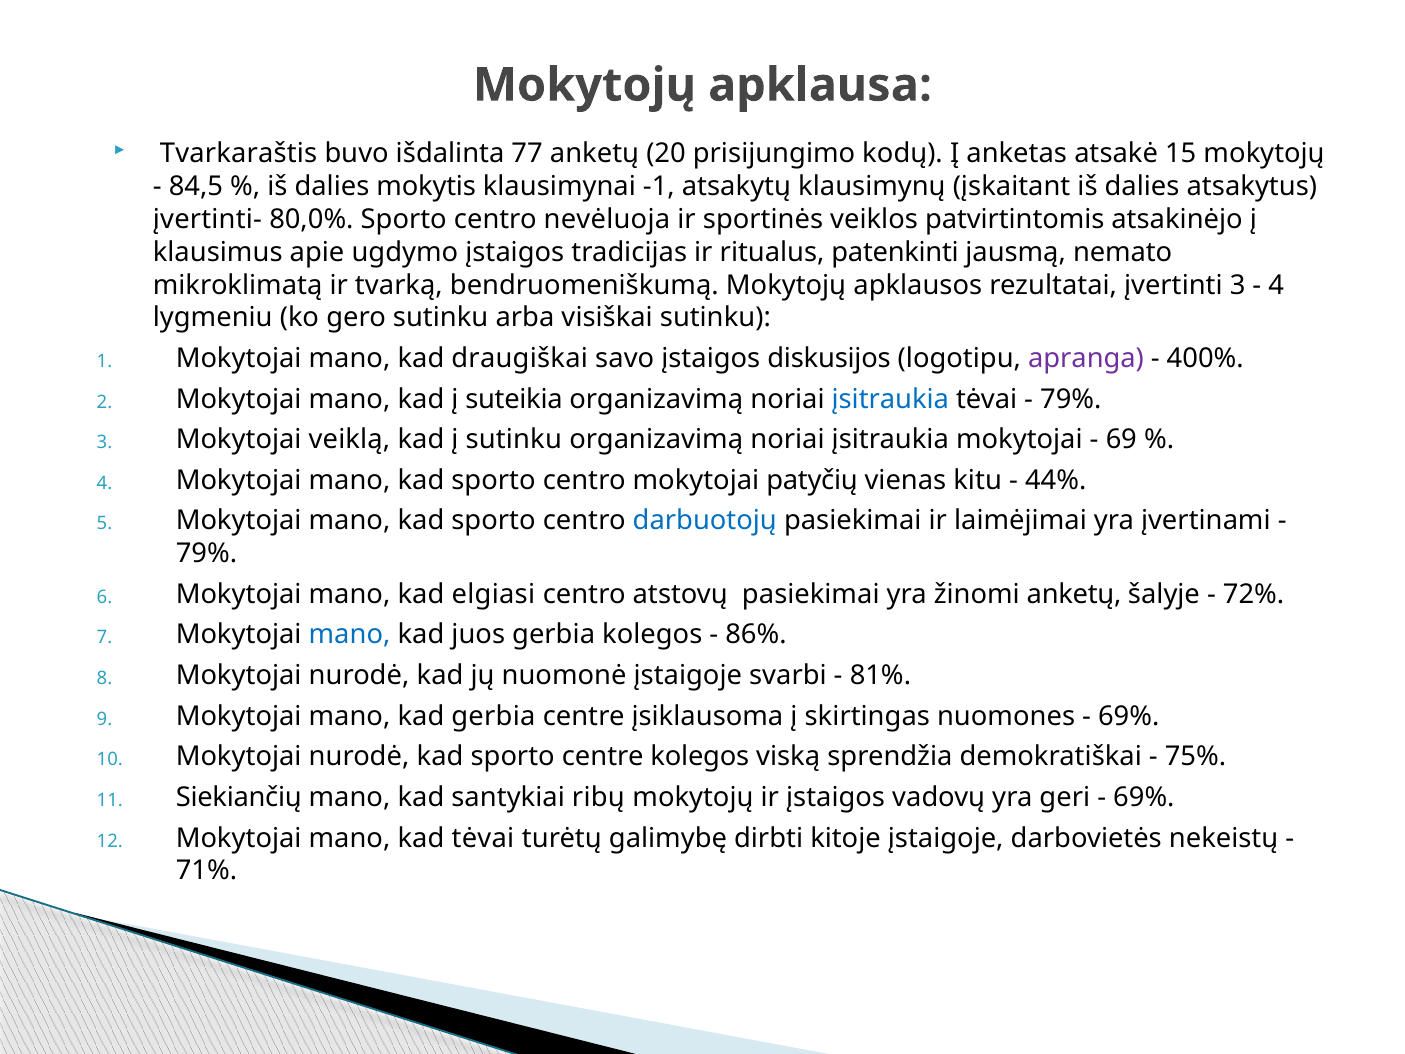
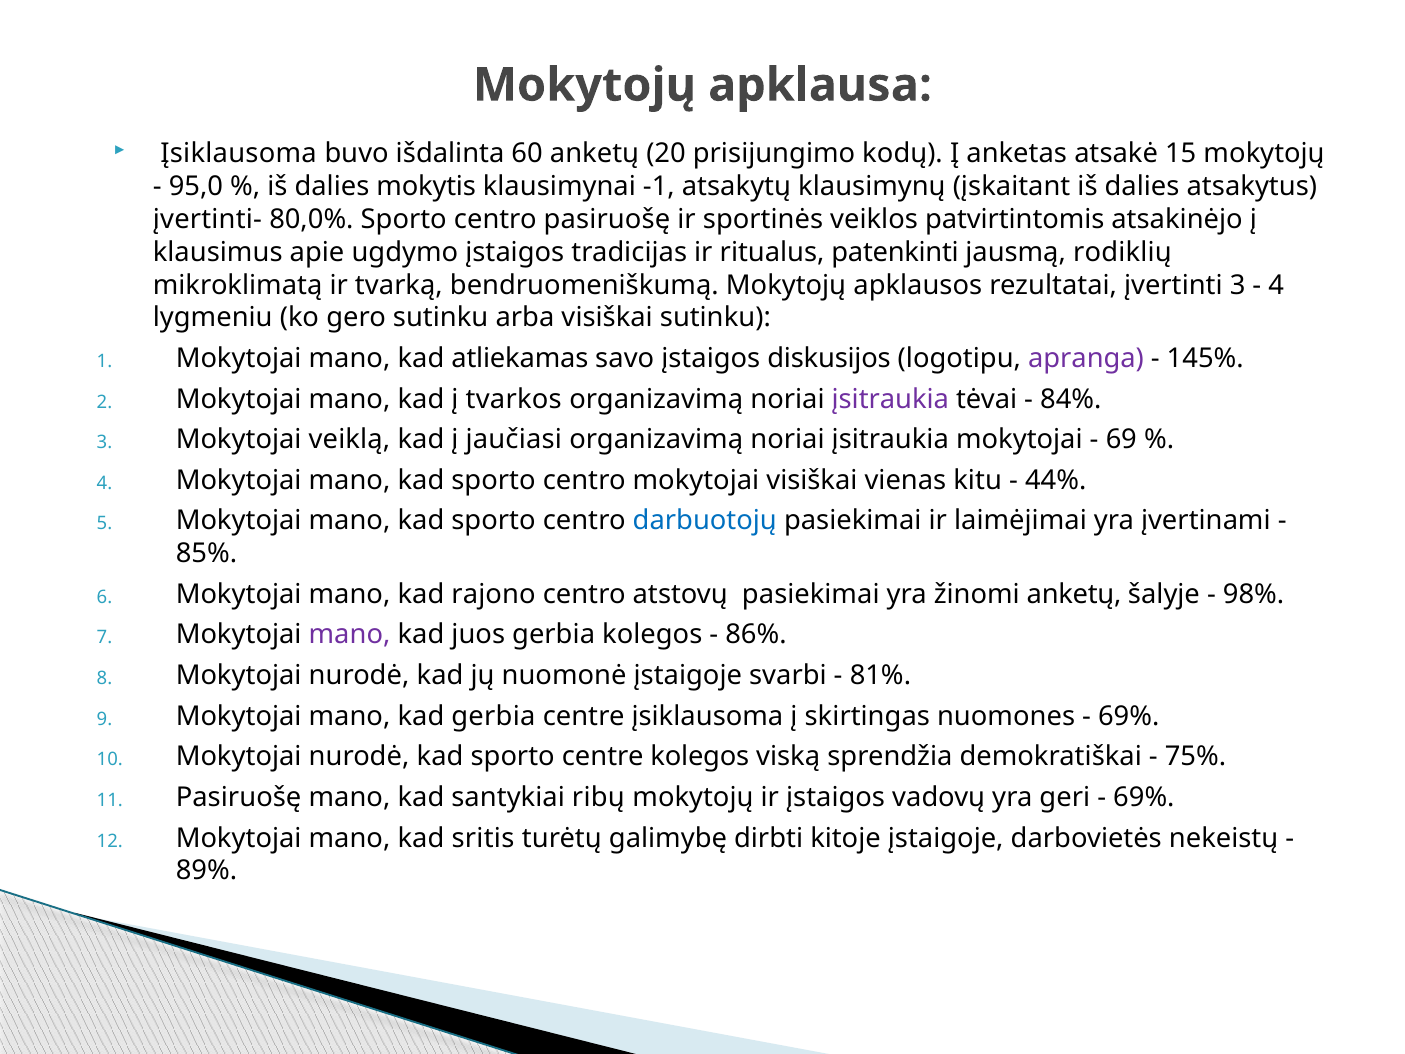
Tvarkaraštis: Tvarkaraštis -> Įsiklausoma (239, 154)
77: 77 -> 60 (527, 154)
84,5: 84,5 -> 95,0 (196, 187)
centro nevėluoja: nevėluoja -> pasiruošę (607, 219)
nemato: nemato -> rodiklių (1122, 252)
draugiškai: draugiškai -> atliekamas (520, 358)
400%: 400% -> 145% (1205, 358)
suteikia: suteikia -> tvarkos (514, 399)
įsitraukia colour: blue -> purple (890, 399)
79%: 79% -> 84% (1071, 399)
į sutinku: sutinku -> jaučiasi (514, 440)
mokytojai patyčių: patyčių -> visiškai (812, 480)
79%: 79% -> 85% (206, 554)
elgiasi: elgiasi -> rajono (494, 594)
72%: 72% -> 98% (1254, 594)
mano colour: blue -> purple (350, 635)
Siekiančių: Siekiančių -> Pasiruošę (239, 797)
kad tėvai: tėvai -> sritis (483, 838)
71%: 71% -> 89% (206, 871)
